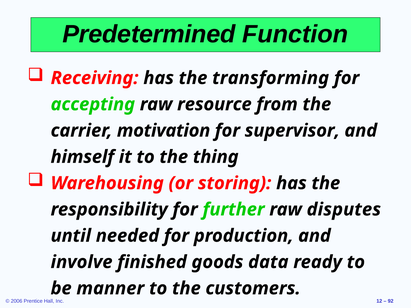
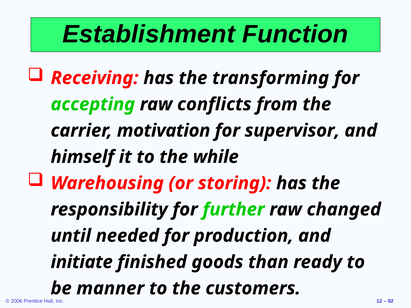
Predetermined: Predetermined -> Establishment (149, 34)
resource: resource -> conflicts (214, 104)
thing: thing -> while (216, 157)
disputes: disputes -> changed (344, 210)
involve: involve -> initiate (82, 262)
data: data -> than (268, 262)
